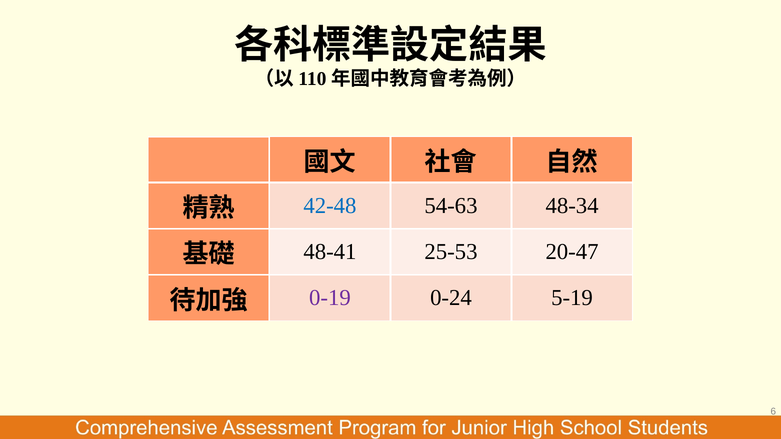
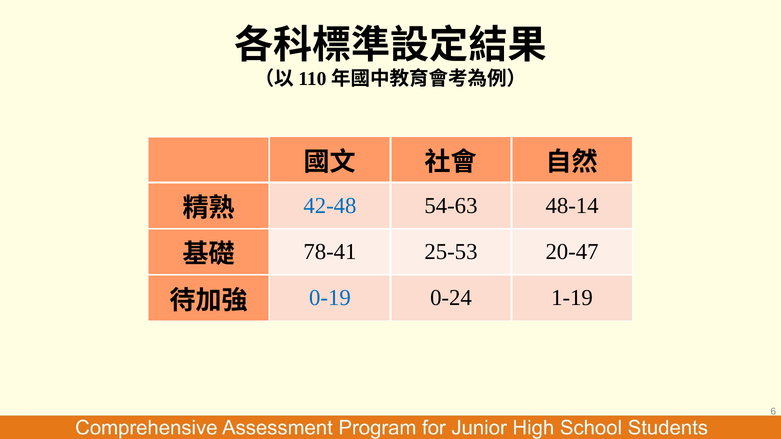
48-34: 48-34 -> 48-14 (572, 206)
48-41: 48-41 -> 78-41 (330, 252)
0-19 colour: purple -> blue (330, 298)
5-19: 5-19 -> 1-19 (572, 298)
